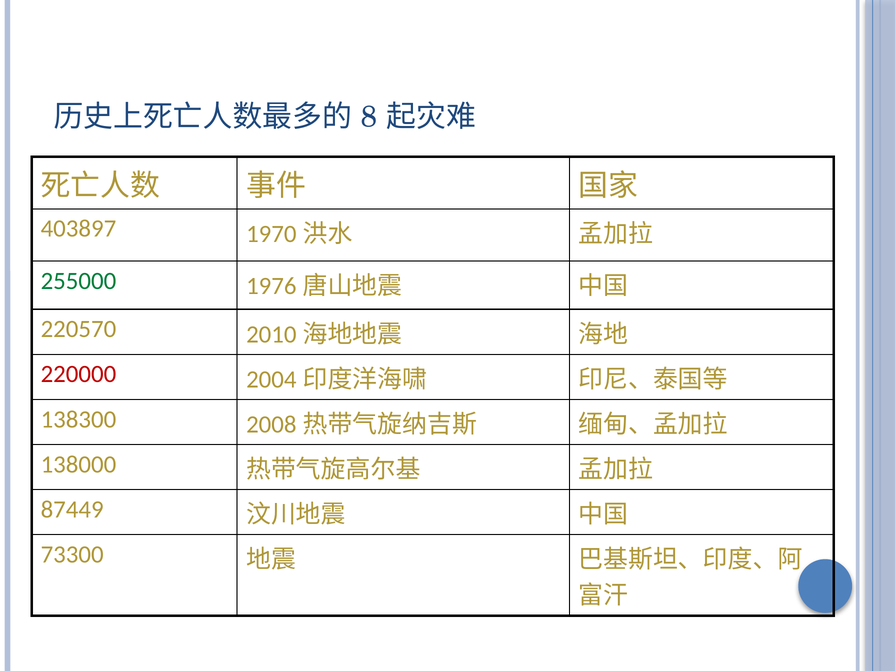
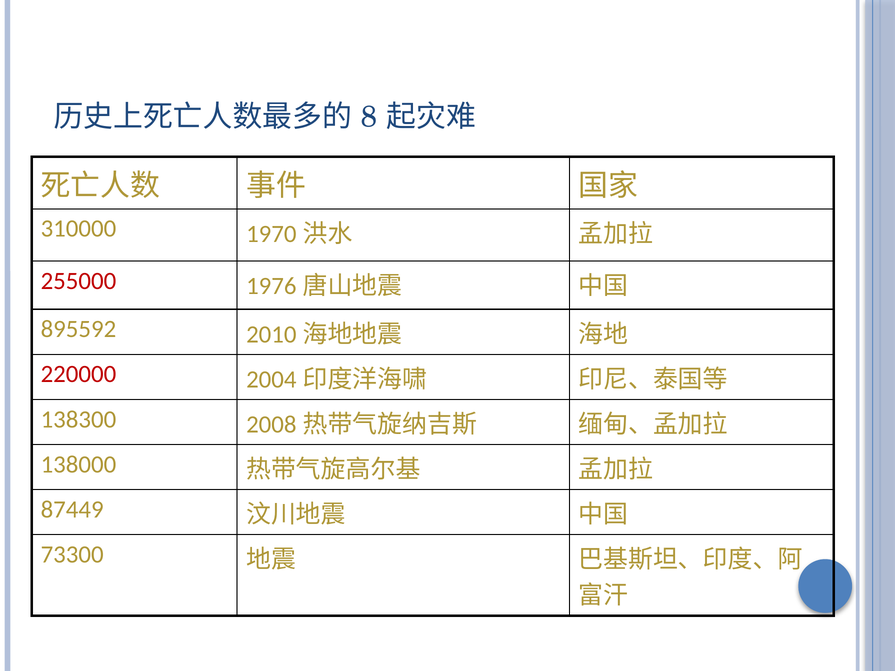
403897: 403897 -> 310000 (78, 229)
255000 colour: green -> red (78, 281)
220570: 220570 -> 895592 (78, 329)
